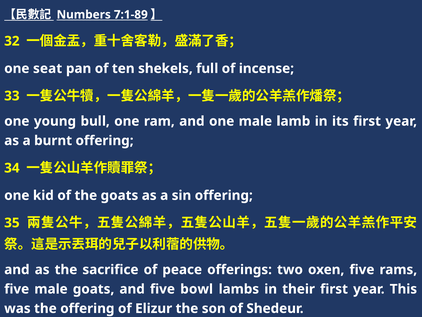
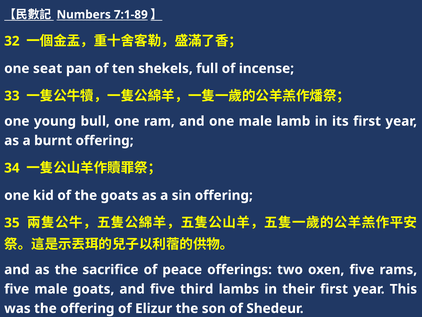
bowl: bowl -> third (197, 289)
